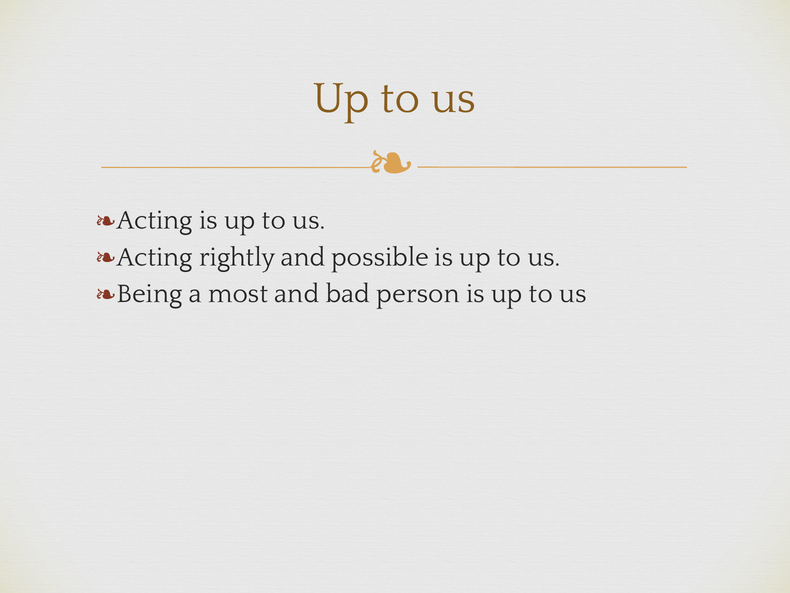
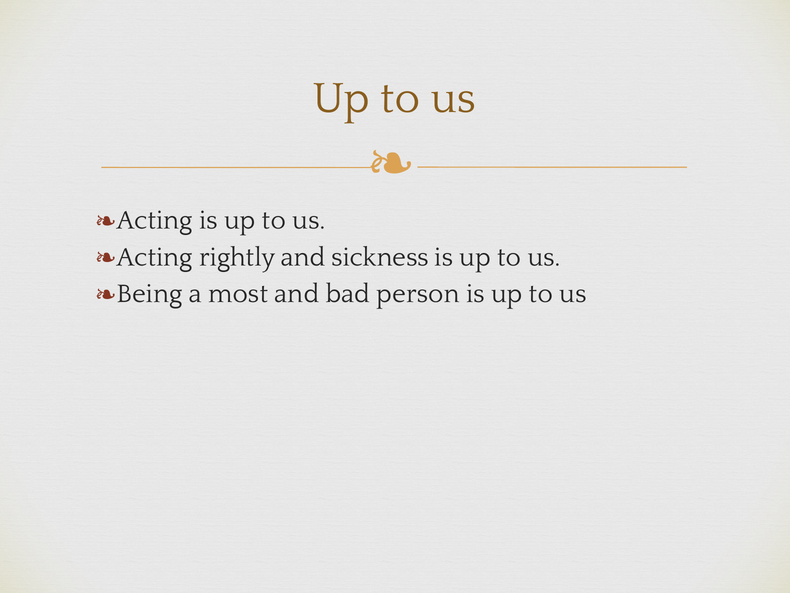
possible: possible -> sickness (380, 257)
